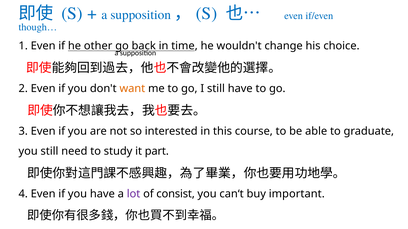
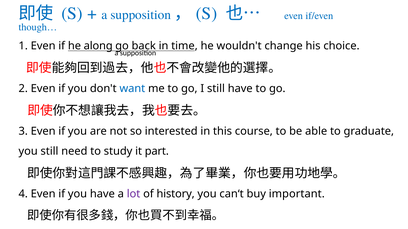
other: other -> along (98, 46)
want colour: orange -> blue (132, 89)
consist: consist -> history (176, 194)
